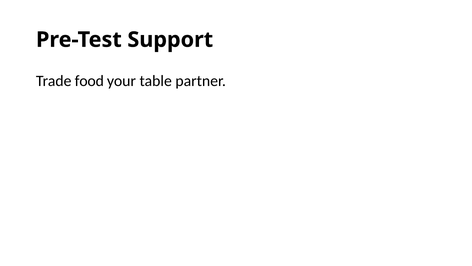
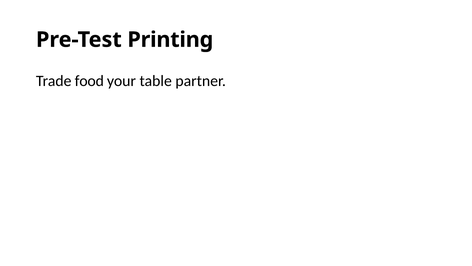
Support: Support -> Printing (170, 40)
